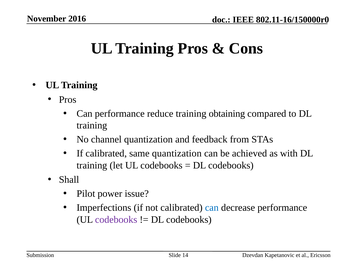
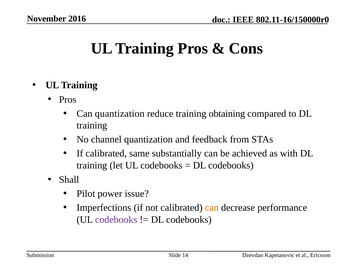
Can performance: performance -> quantization (120, 113)
same quantization: quantization -> substantially (177, 153)
can colour: blue -> orange (212, 207)
